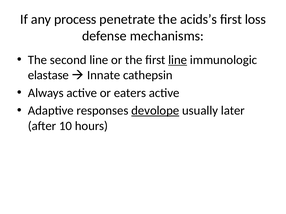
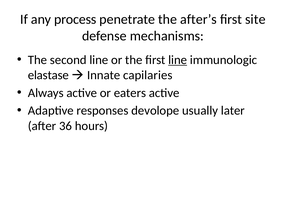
acids’s: acids’s -> after’s (198, 19)
loss: loss -> site (255, 19)
cathepsin: cathepsin -> capilaries (148, 75)
devolope underline: present -> none (155, 111)
10: 10 -> 36 (66, 126)
